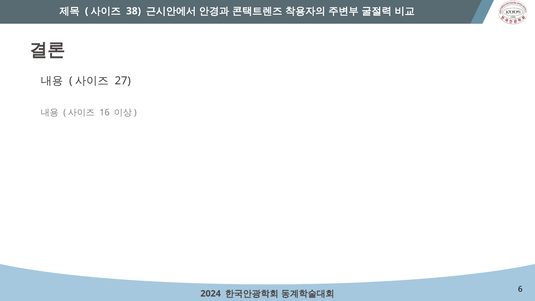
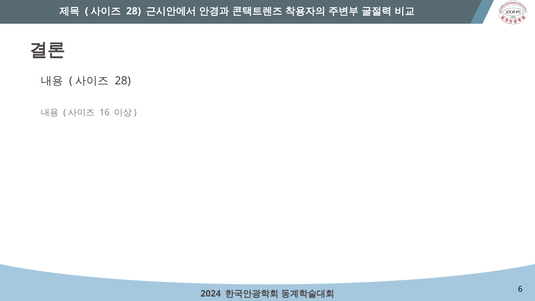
38: 38 -> 28 (134, 11)
27: 27 -> 28 (123, 81)
